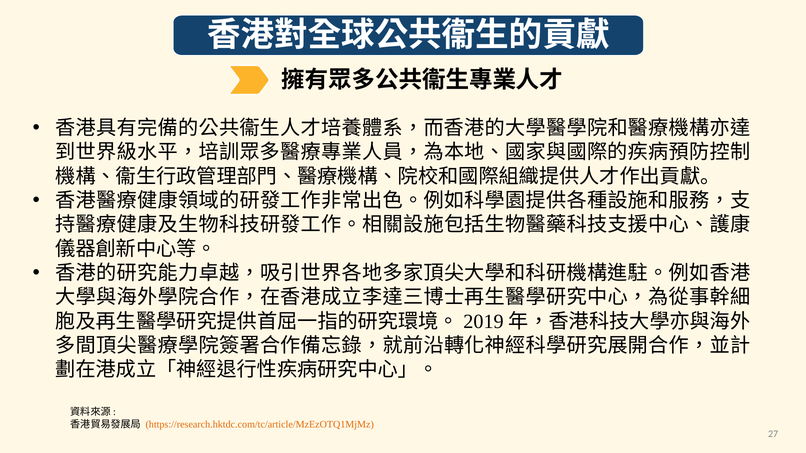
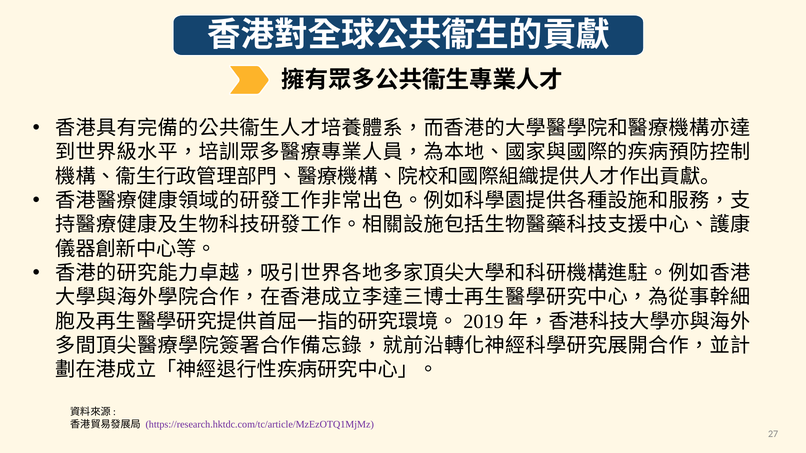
https://research.hktdc.com/tc/article/MzEzOTQ1MjMz colour: orange -> purple (260, 425)
